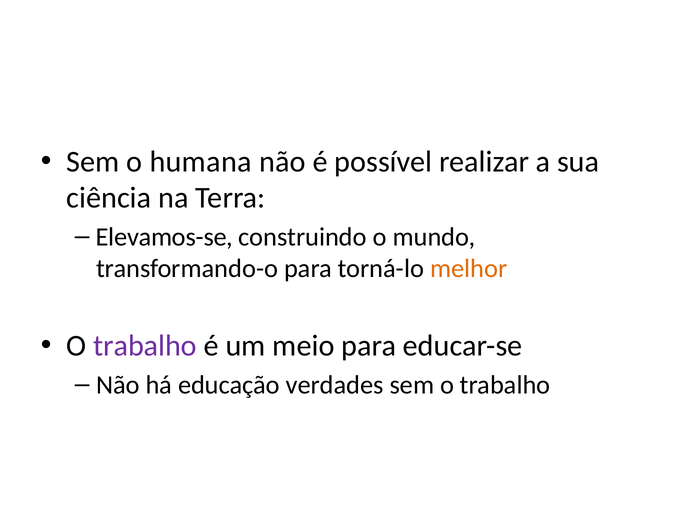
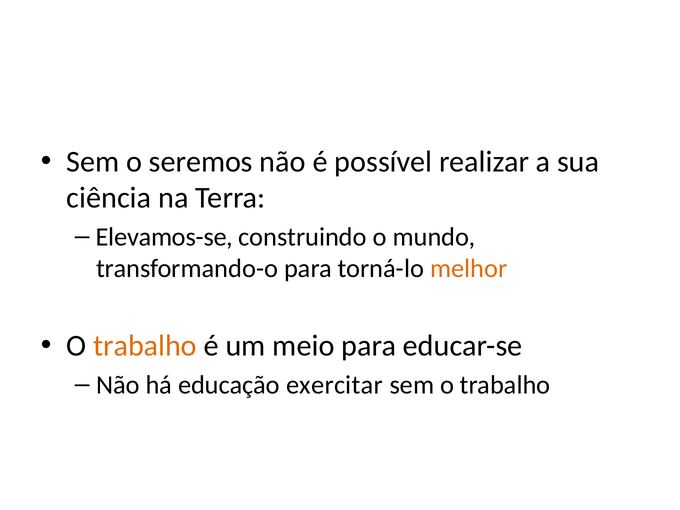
humana: humana -> seremos (201, 162)
trabalho colour: purple -> orange (145, 346)
verdades: verdades -> exercitar (335, 385)
